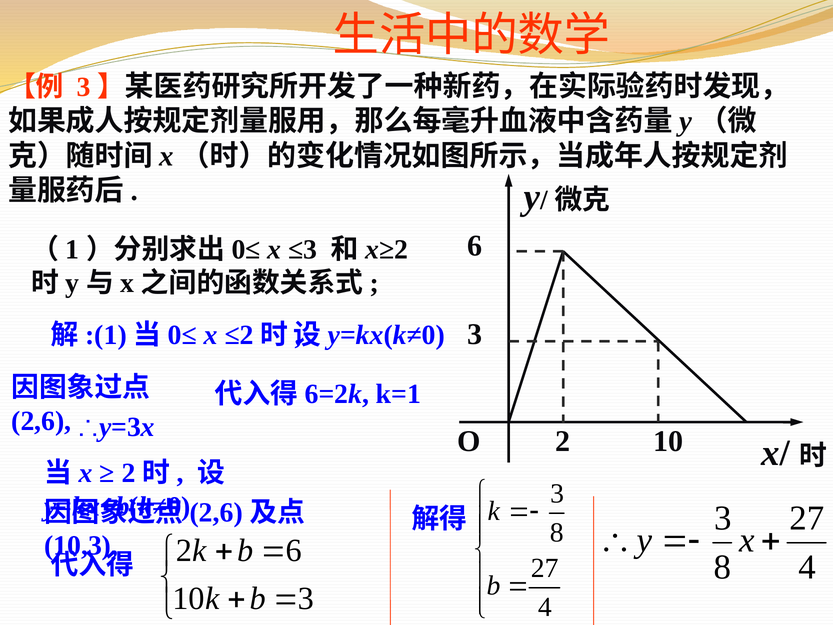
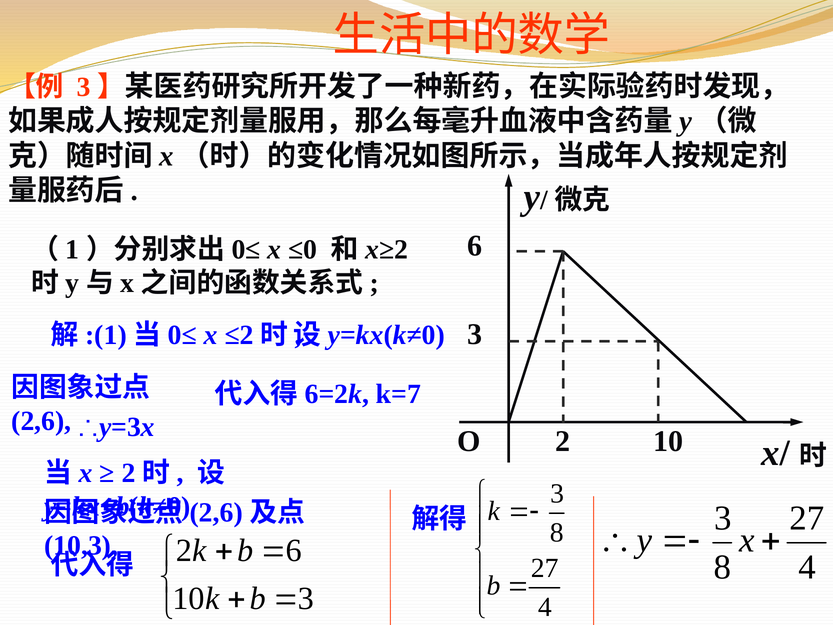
≤3: ≤3 -> ≤0 (303, 250)
k=1: k=1 -> k=7 (399, 394)
